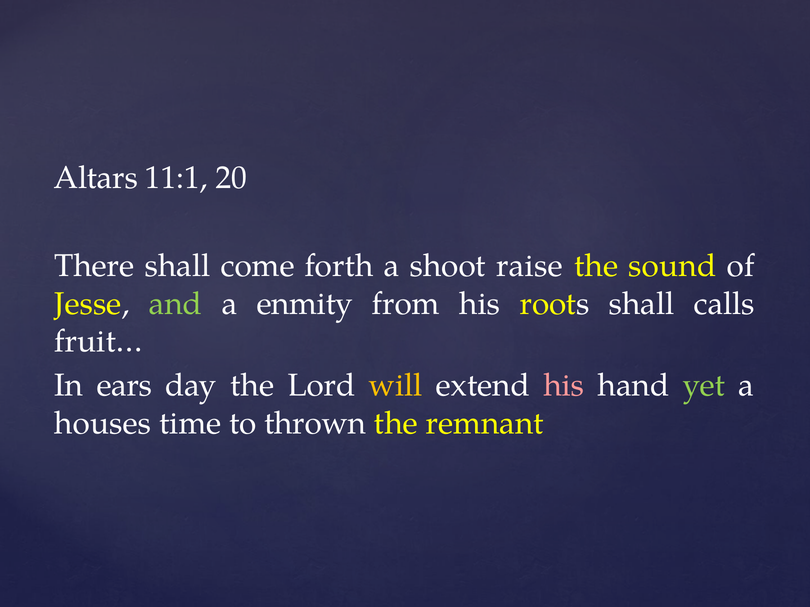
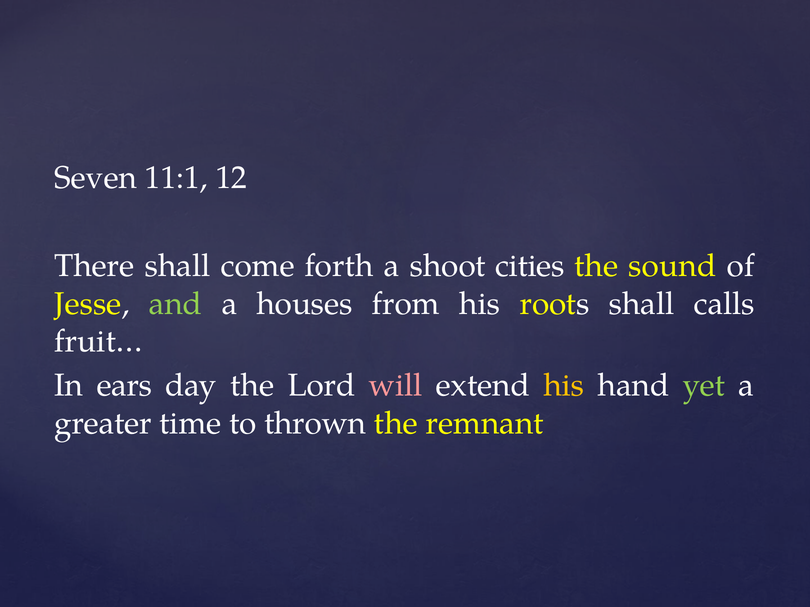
Altars: Altars -> Seven (96, 178)
20: 20 -> 12 (231, 178)
raise: raise -> cities (530, 266)
enmity: enmity -> houses (305, 304)
will colour: yellow -> pink (396, 386)
his colour: pink -> yellow (564, 386)
houses: houses -> greater (103, 424)
